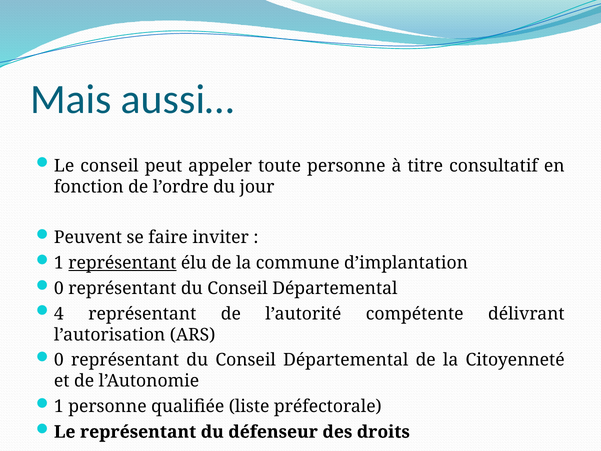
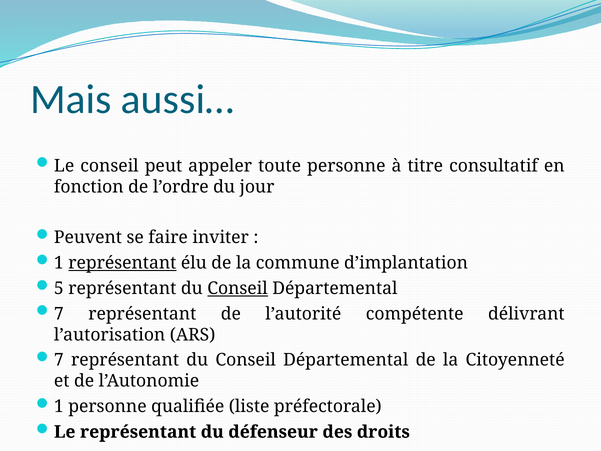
0: 0 -> 5 (59, 288)
Conseil underline: none -> present (238, 288)
4: 4 -> 7 (59, 314)
0: 0 -> 7 (59, 360)
